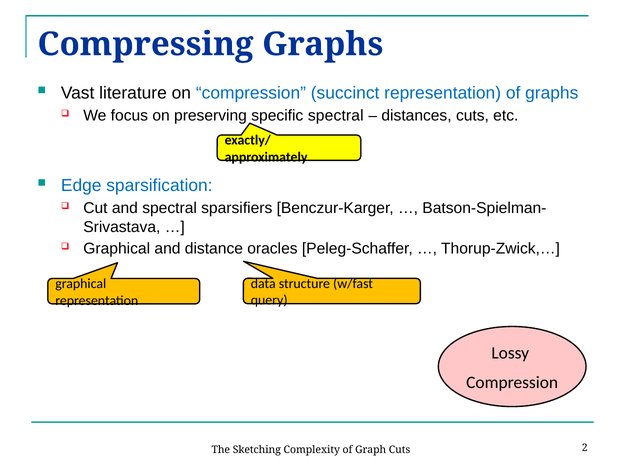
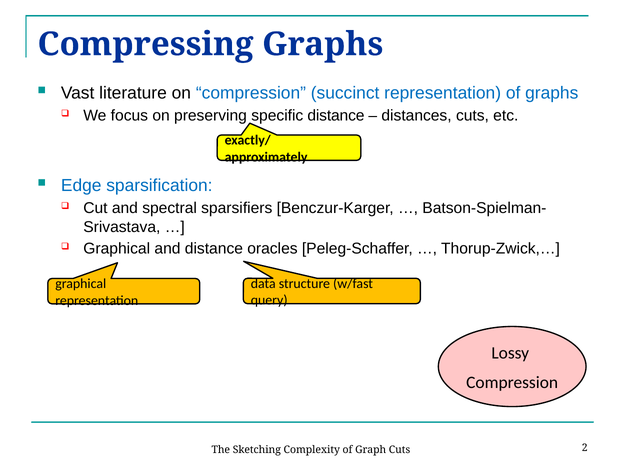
specific spectral: spectral -> distance (336, 116)
